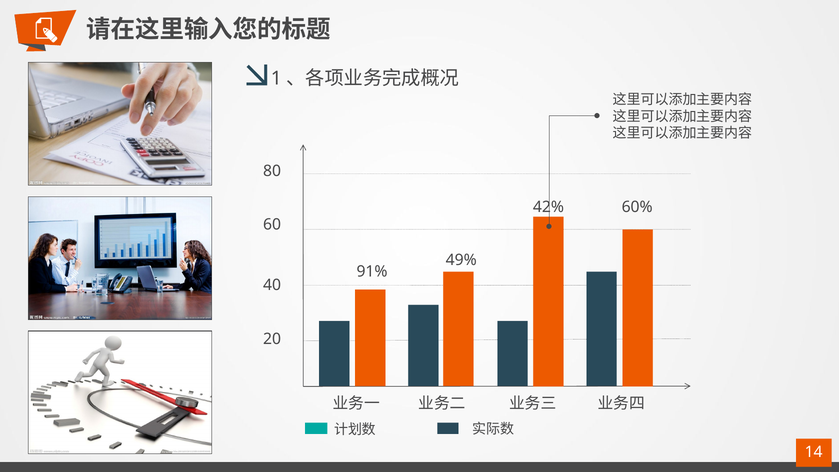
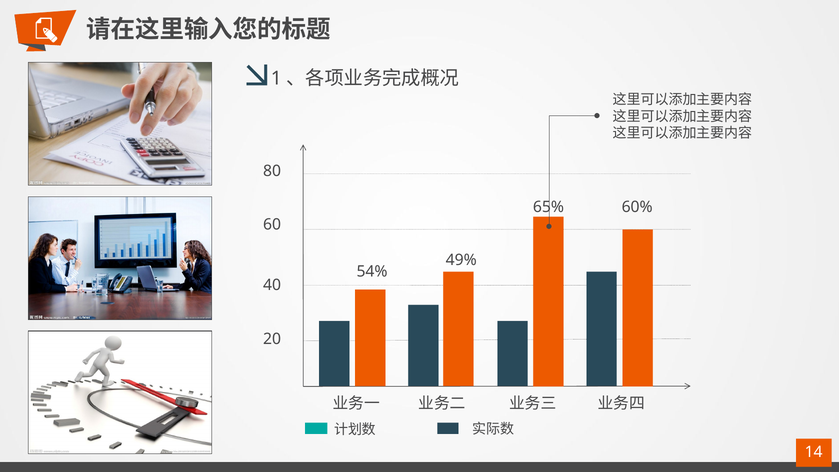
42%: 42% -> 65% (548, 207)
91%: 91% -> 54% (372, 272)
